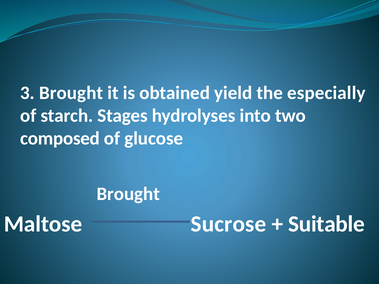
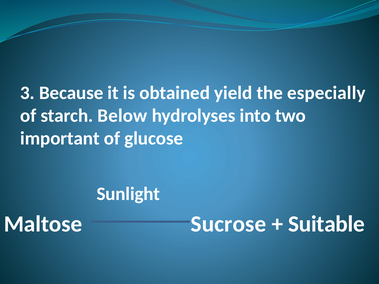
3 Brought: Brought -> Because (71, 93)
Stages: Stages -> Below (122, 116)
composed: composed -> important (60, 139)
Brought: Brought -> Sunlight (128, 194)
